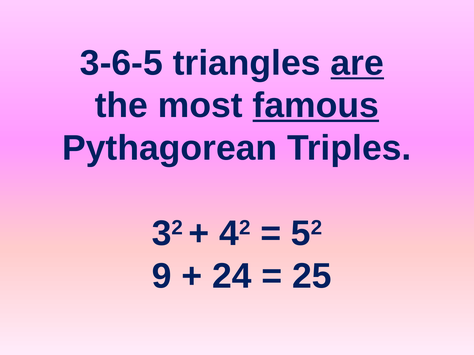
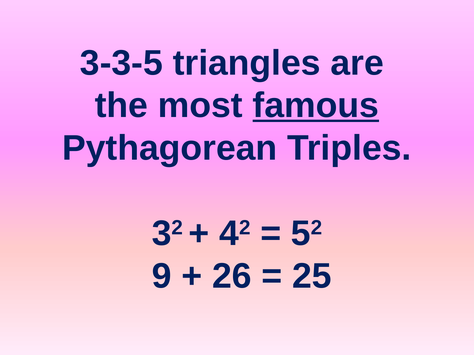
3-6-5: 3-6-5 -> 3-3-5 (121, 63)
are underline: present -> none (357, 63)
24: 24 -> 26 (232, 276)
